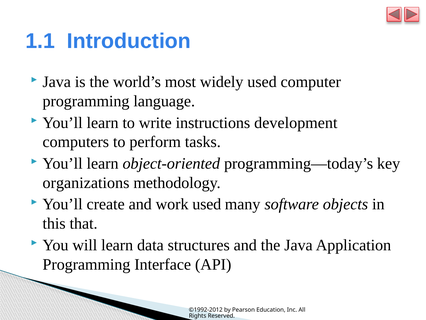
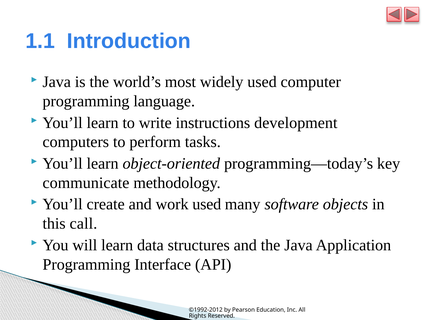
organizations: organizations -> communicate (86, 183)
that: that -> call (83, 223)
